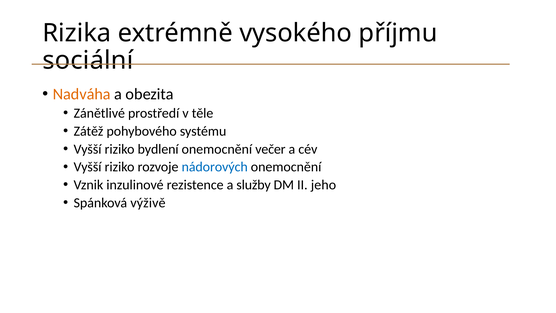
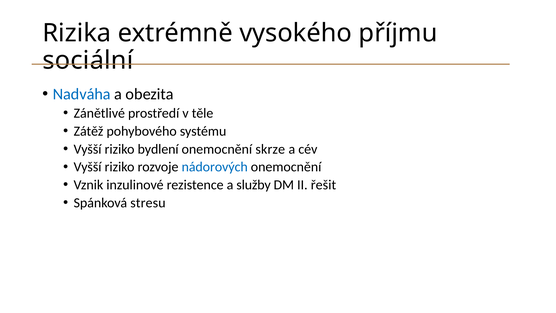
Nadváha colour: orange -> blue (82, 94)
večer: večer -> skrze (270, 149)
jeho: jeho -> řešit (323, 185)
výživě: výživě -> stresu (148, 203)
